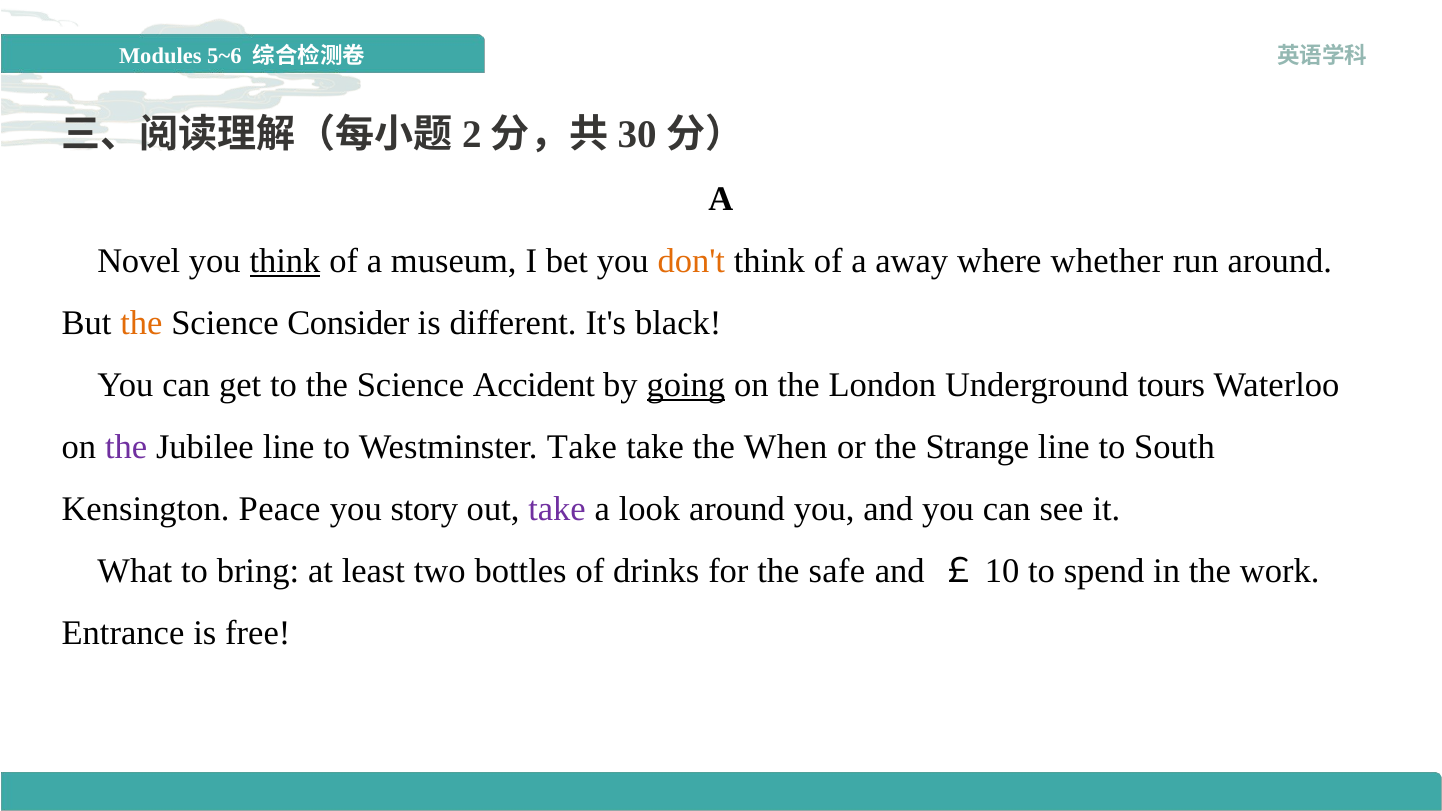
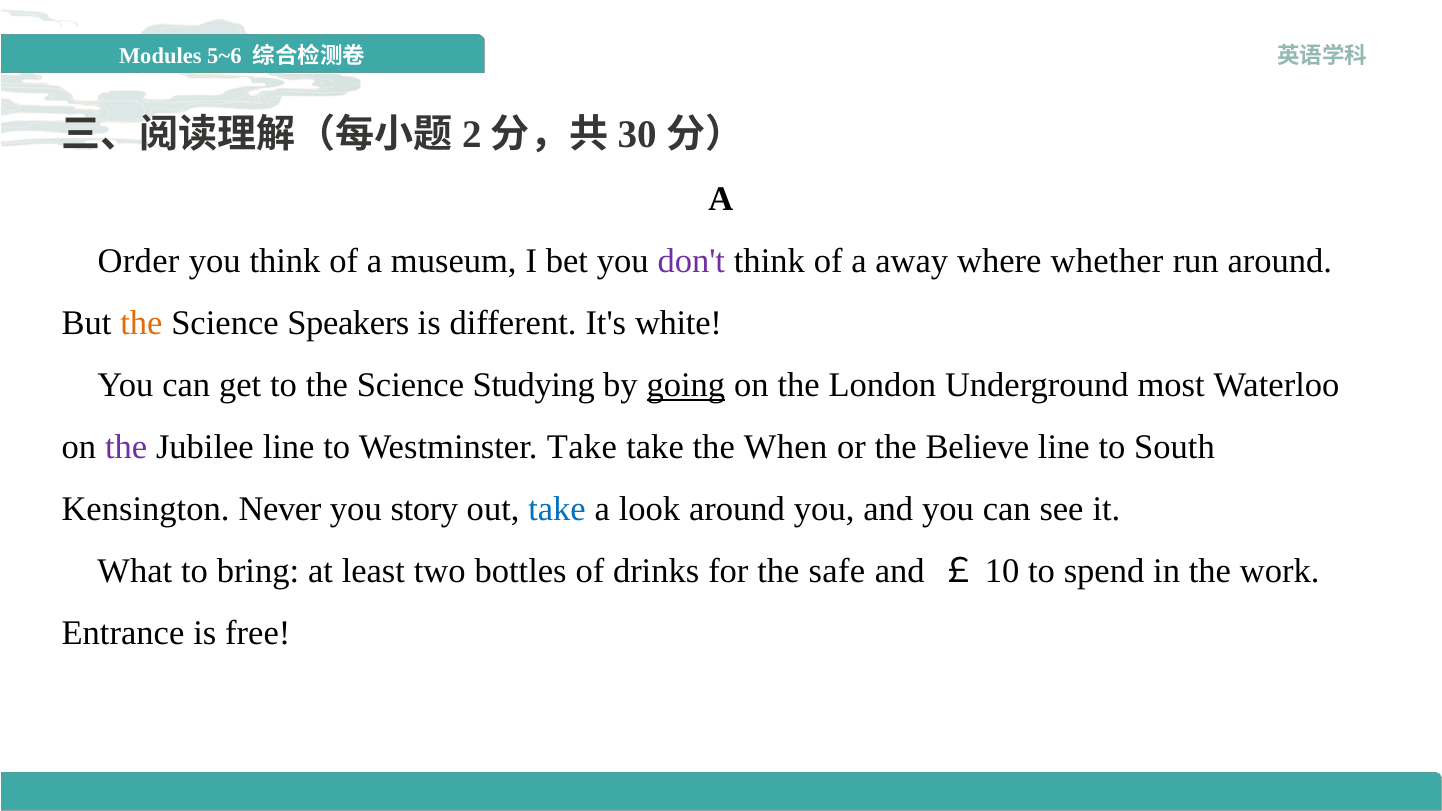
Novel: Novel -> Order (138, 261)
think underline: present -> none (285, 261)
don't colour: orange -> purple (691, 261)
Consider: Consider -> Speakers (348, 323)
black: black -> white (678, 323)
Accident: Accident -> Studying (534, 385)
tours: tours -> most (1171, 385)
Strange: Strange -> Believe (977, 447)
Peace: Peace -> Never (280, 509)
take colour: purple -> blue (557, 509)
